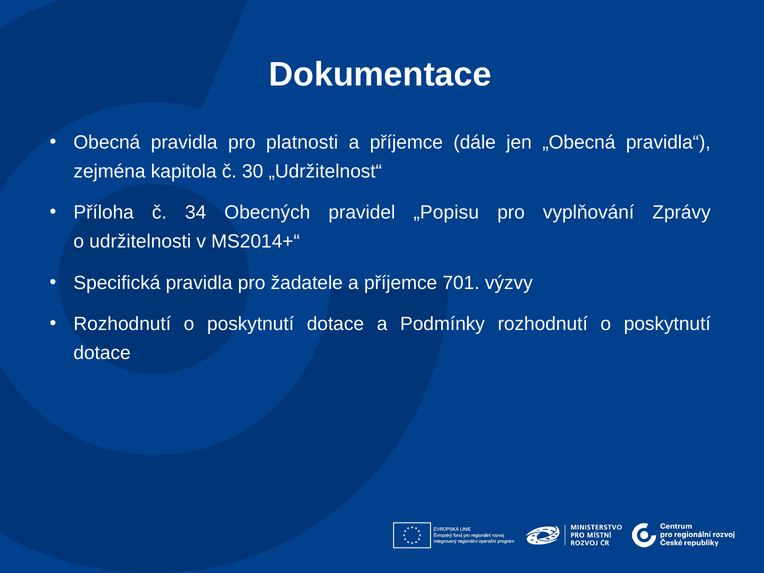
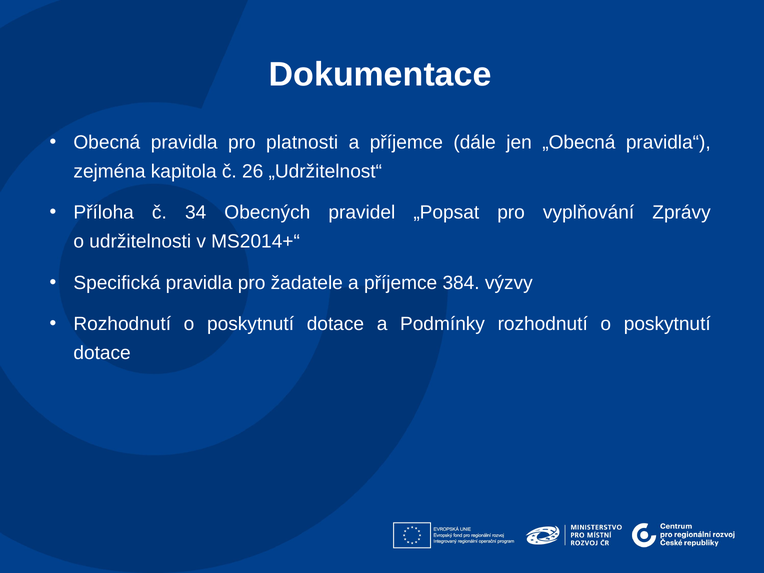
30: 30 -> 26 (253, 171)
„Popisu: „Popisu -> „Popsat (446, 213)
701: 701 -> 384 (461, 283)
